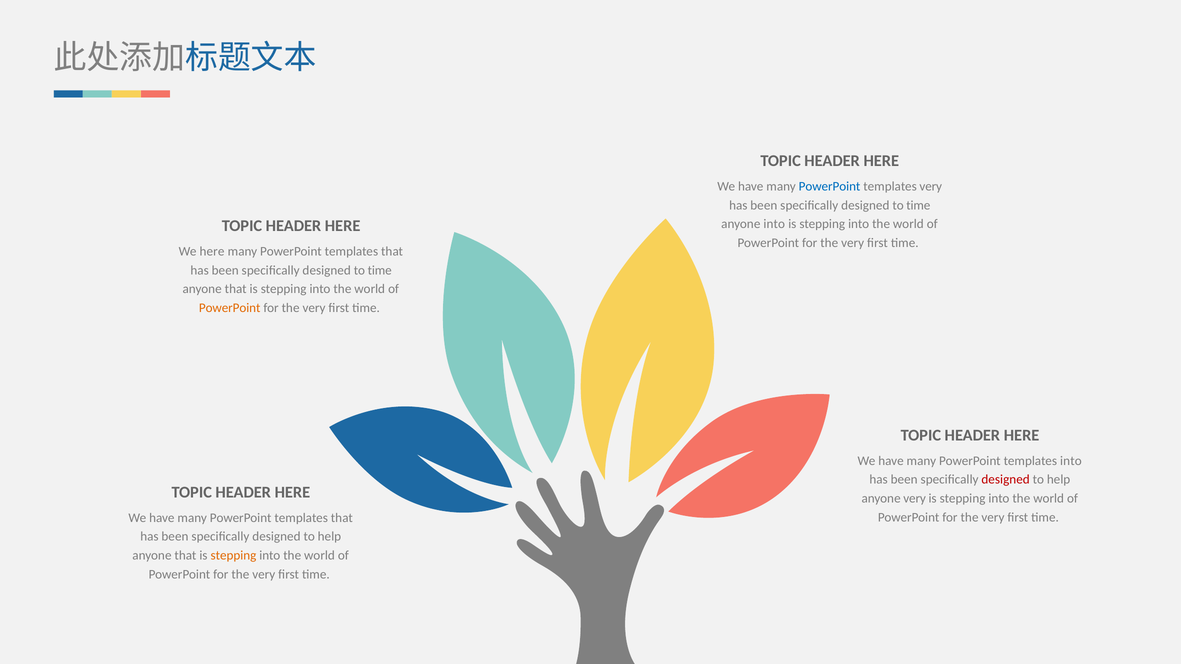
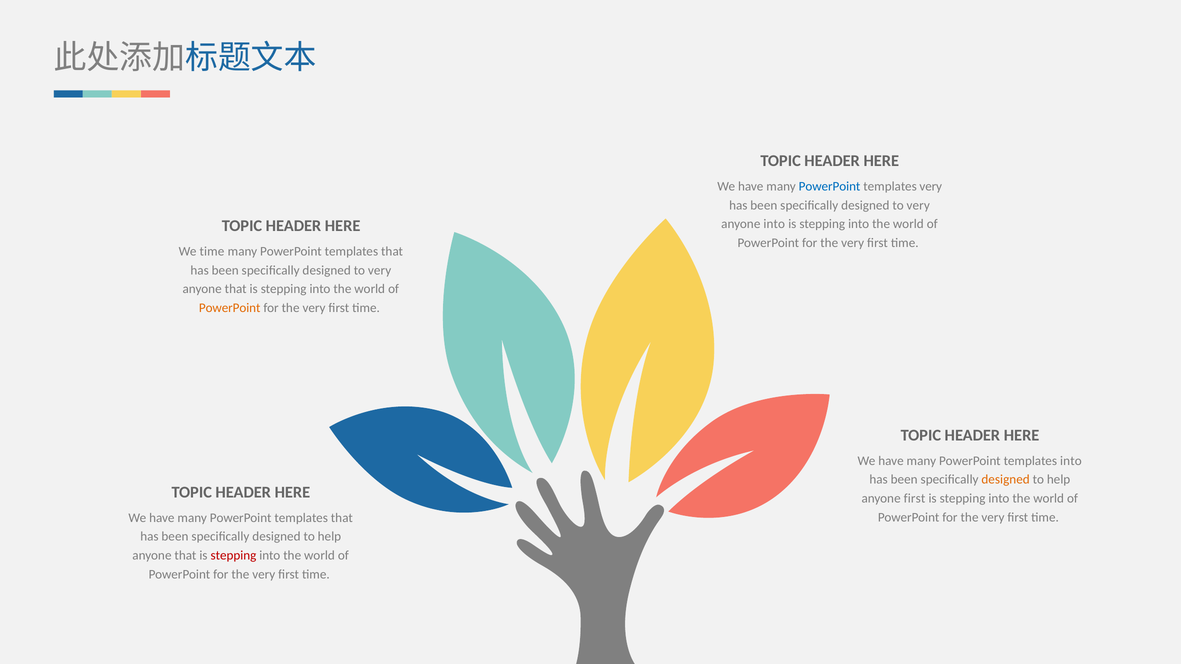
time: time -> very (918, 205)
We here: here -> time (212, 252)
time: time -> very (380, 270)
designed colour: red -> orange (1006, 480)
anyone very: very -> first (914, 499)
stepping colour: orange -> red (233, 556)
